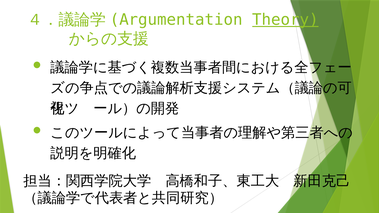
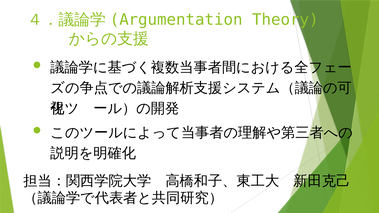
Theory underline: present -> none (285, 20)
